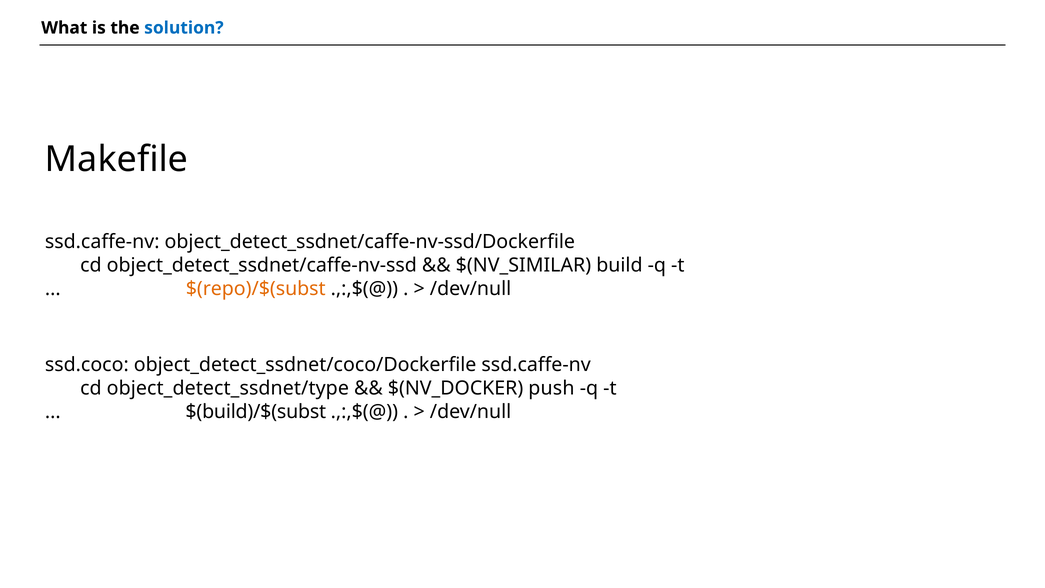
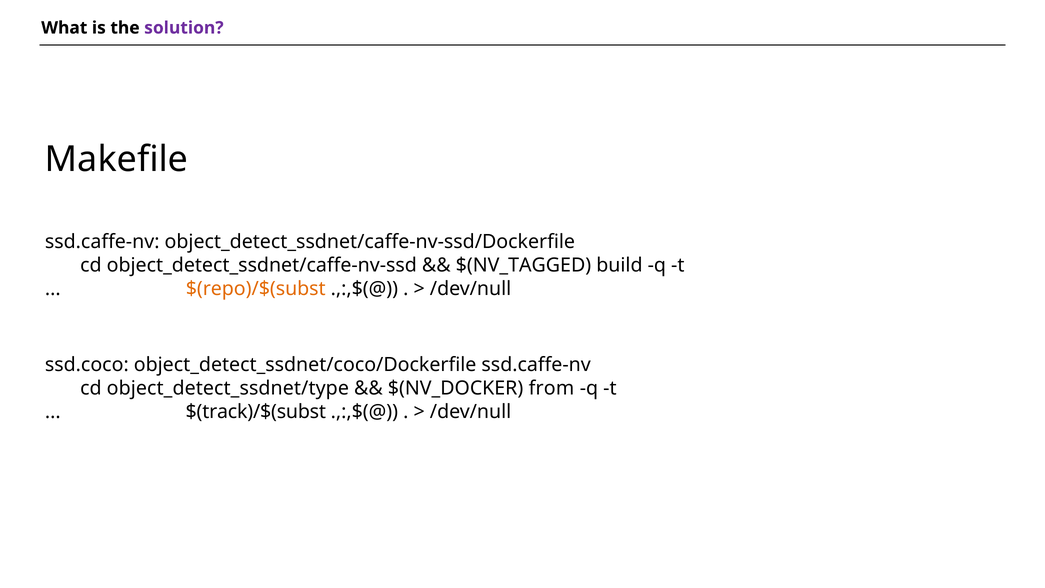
solution colour: blue -> purple (184, 28)
$(NV_SIMILAR: $(NV_SIMILAR -> $(NV_TAGGED (523, 265)
push: push -> from (551, 388)
$(build)/$(subst: $(build)/$(subst -> $(track)/$(subst (256, 412)
